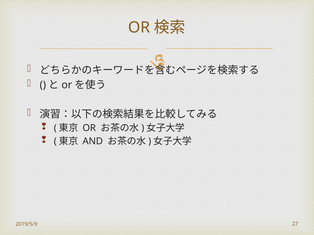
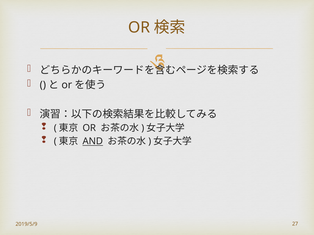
AND underline: none -> present (93, 142)
